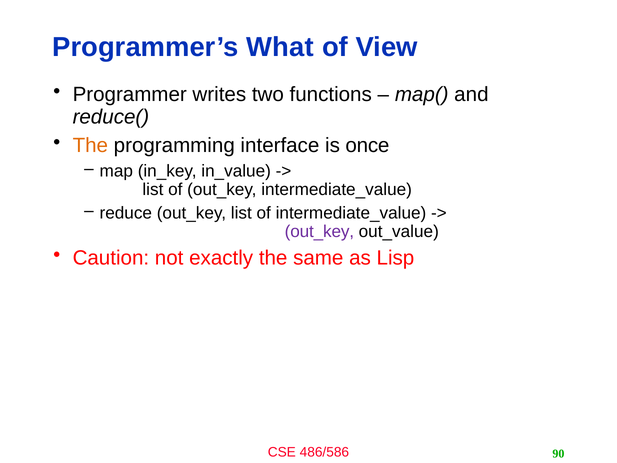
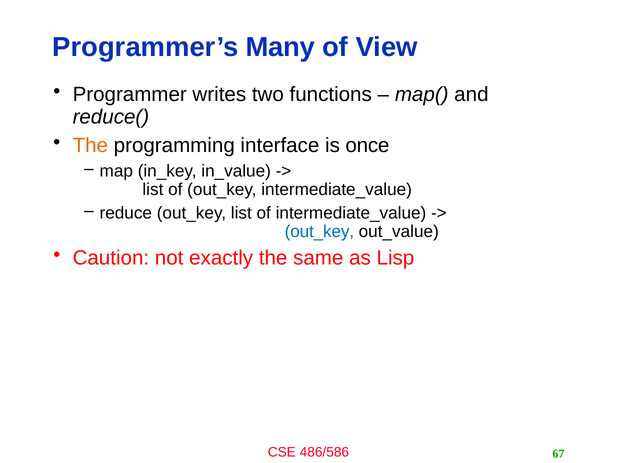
What: What -> Many (280, 47)
out_key colour: purple -> blue (319, 232)
90: 90 -> 67 (558, 454)
